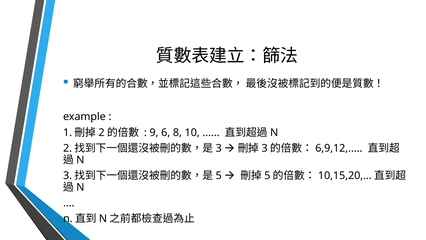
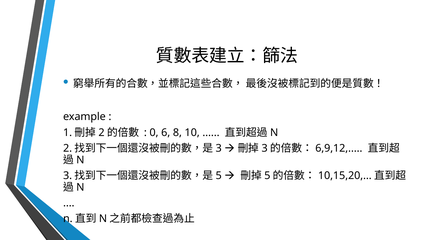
9: 9 -> 0 (154, 132)
